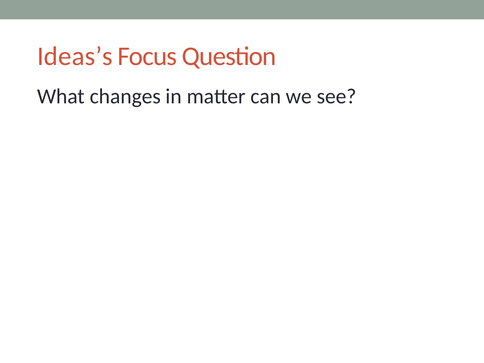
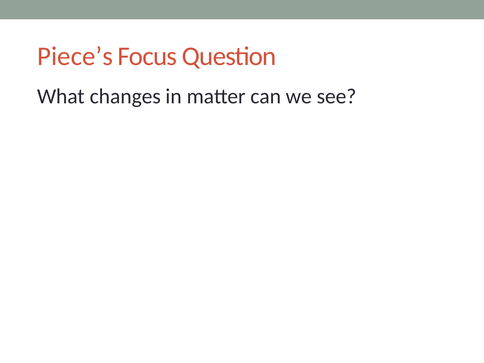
Ideas’s: Ideas’s -> Piece’s (75, 56)
